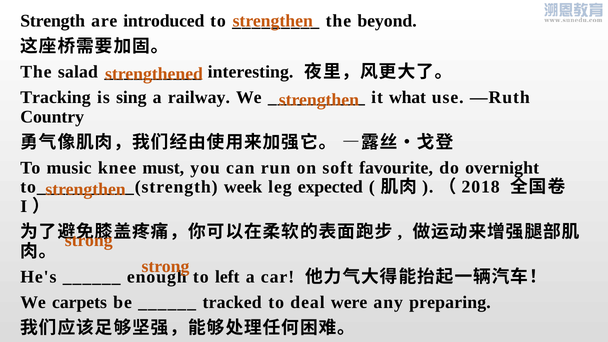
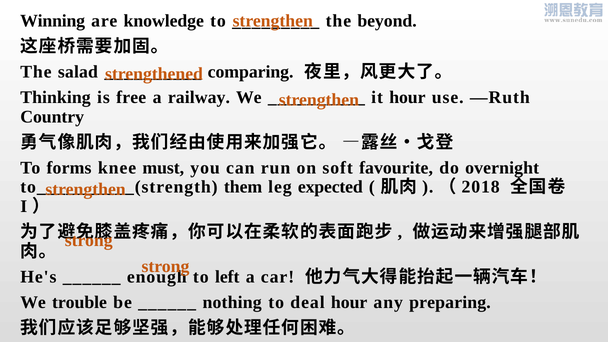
Strength: Strength -> Winning (53, 21)
introduced: introduced -> knowledge (164, 21)
interesting: interesting -> comparing (251, 72)
Tracking: Tracking -> Thinking (55, 97)
sing: sing -> free (131, 97)
it what: what -> hour (407, 97)
music: music -> forms (69, 168)
week: week -> them (243, 187)
carpets: carpets -> trouble (80, 302)
tracked: tracked -> nothing (232, 302)
deal were: were -> hour (349, 302)
